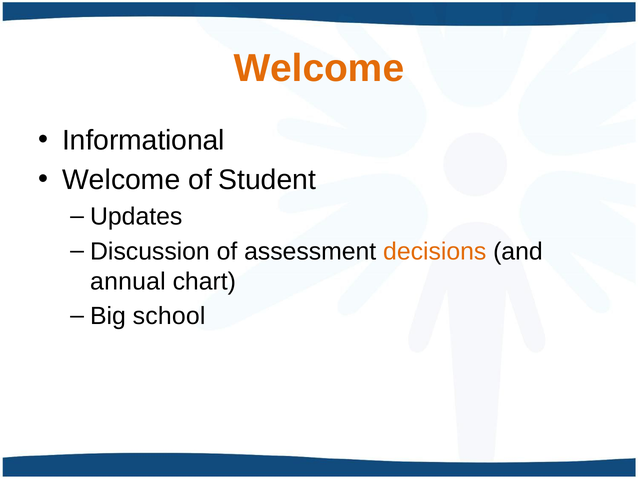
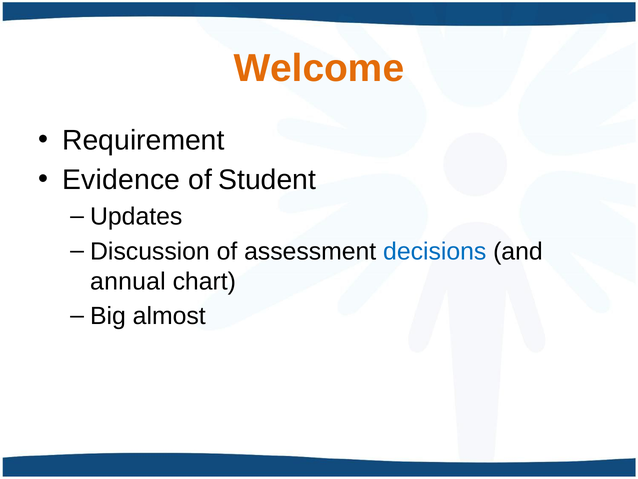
Informational: Informational -> Requirement (143, 140)
Welcome: Welcome -> Evidence (121, 180)
decisions colour: orange -> blue (435, 251)
school: school -> almost (169, 316)
